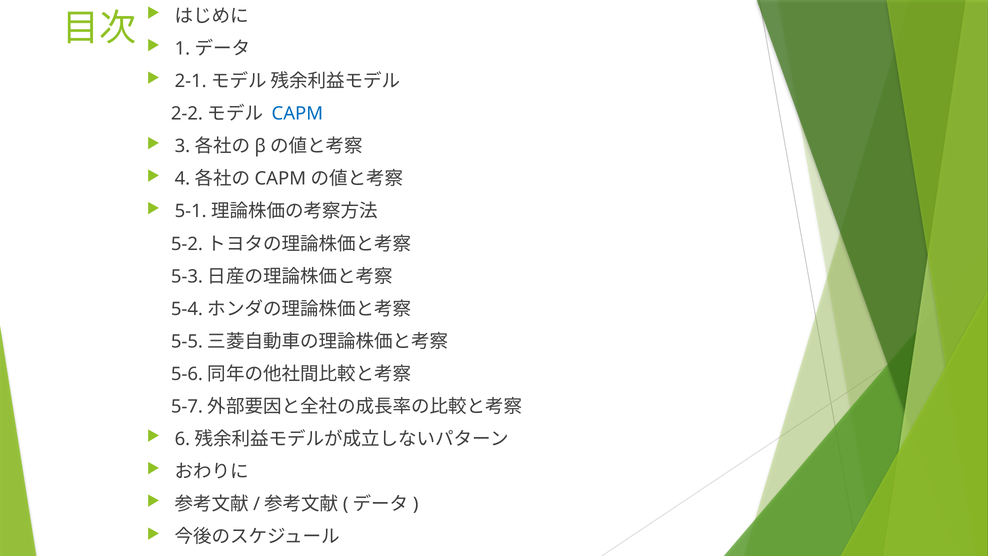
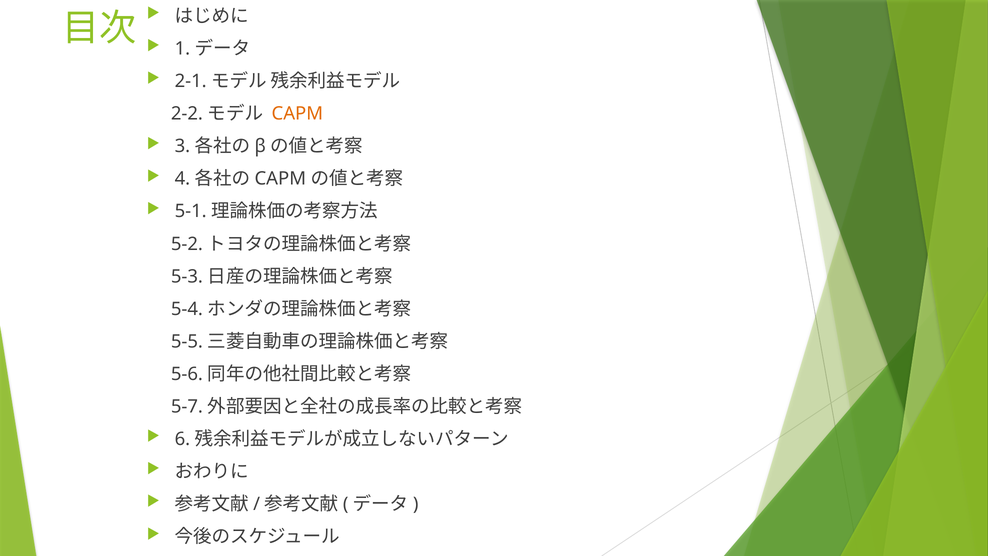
CAPM colour: blue -> orange (297, 114)
